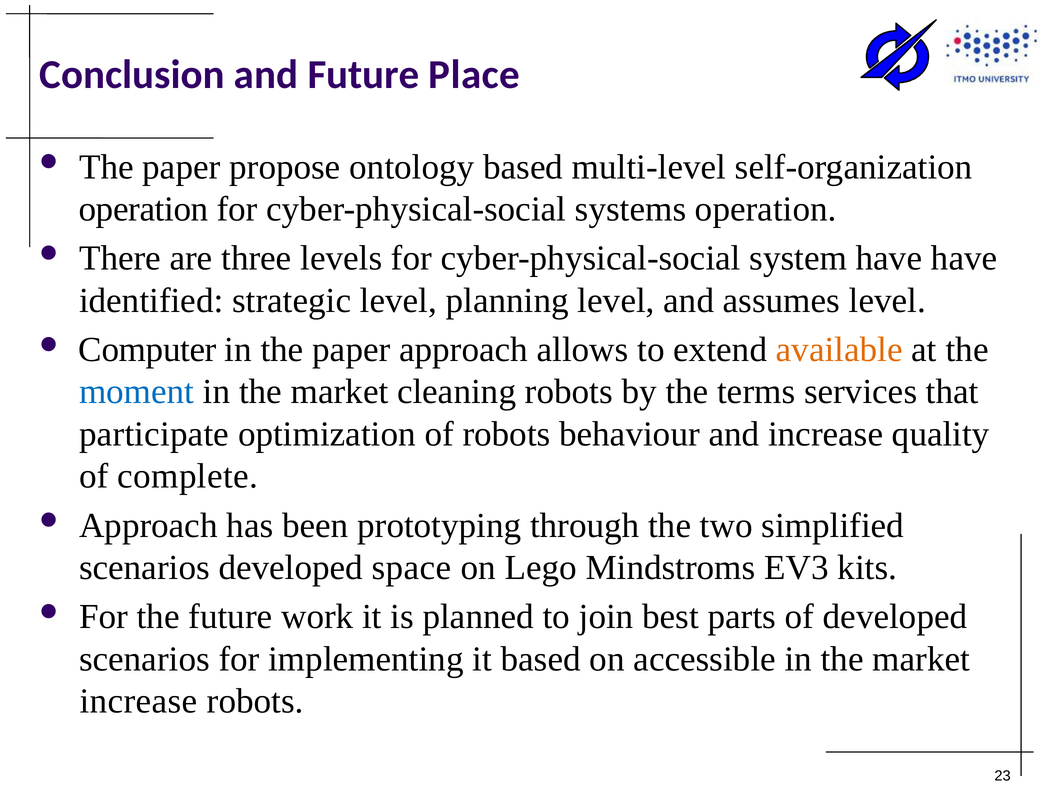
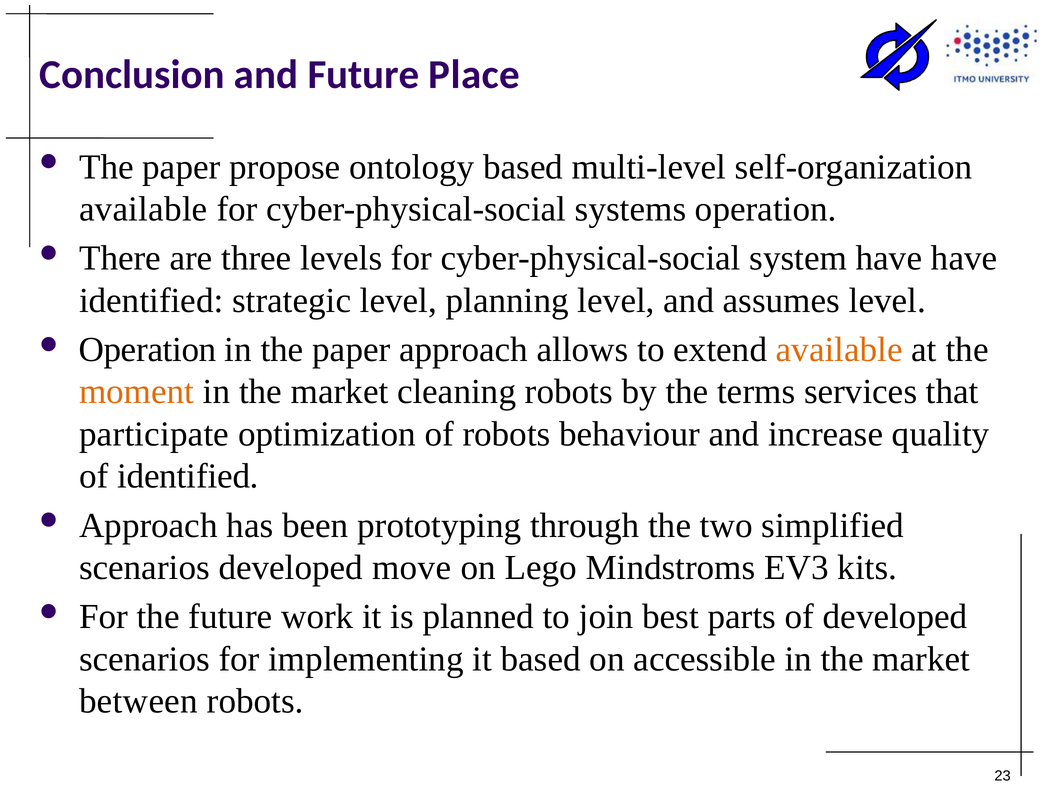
operation: operation -> available (143, 209)
Computer: Computer -> Operation (148, 350)
moment colour: blue -> orange (137, 392)
of complete: complete -> identified (188, 476)
space: space -> move (412, 568)
increase: increase -> between (138, 701)
